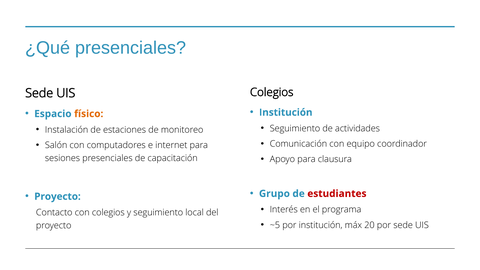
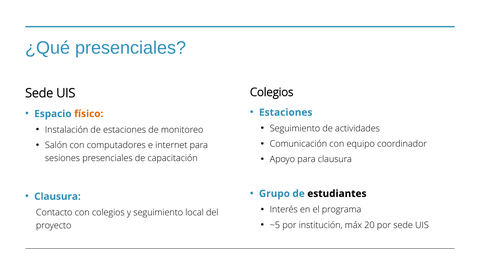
Institución: Institución -> Estaciones (286, 112)
estudiantes colour: red -> black (337, 194)
Proyecto: Proyecto -> Clausura (57, 196)
